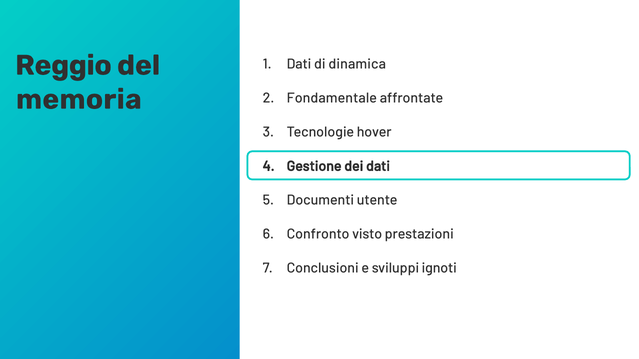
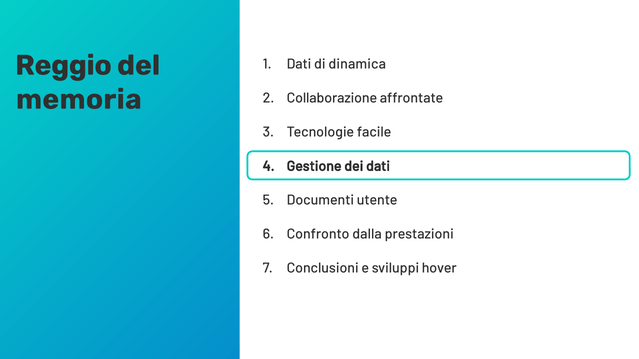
Fondamentale: Fondamentale -> Collaborazione (332, 98)
hover: hover -> facile (374, 132)
visto: visto -> dalla (367, 234)
ignoti: ignoti -> hover (439, 268)
